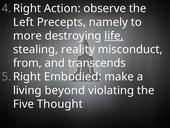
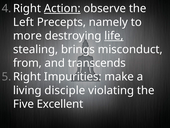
Action underline: none -> present (62, 8)
reality: reality -> brings (78, 49)
Embodied: Embodied -> Impurities (73, 76)
beyond: beyond -> disciple (65, 90)
Thought: Thought -> Excellent (60, 104)
